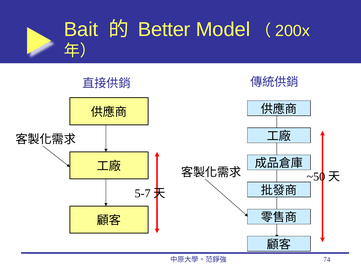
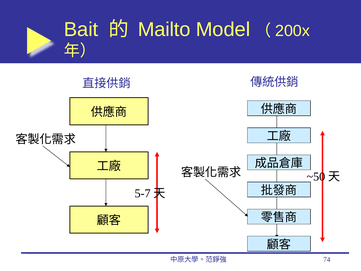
Better: Better -> Mailto (164, 29)
